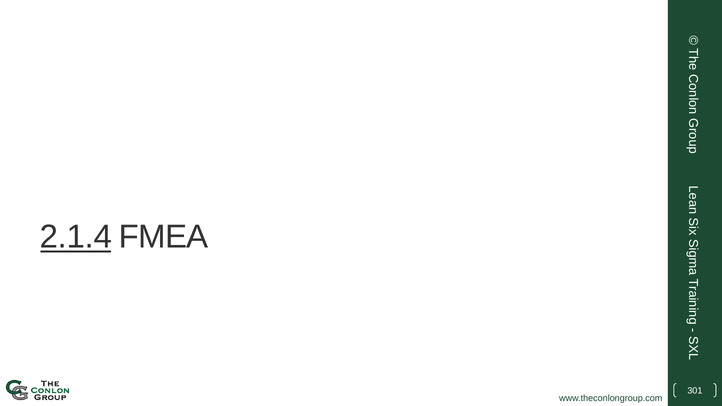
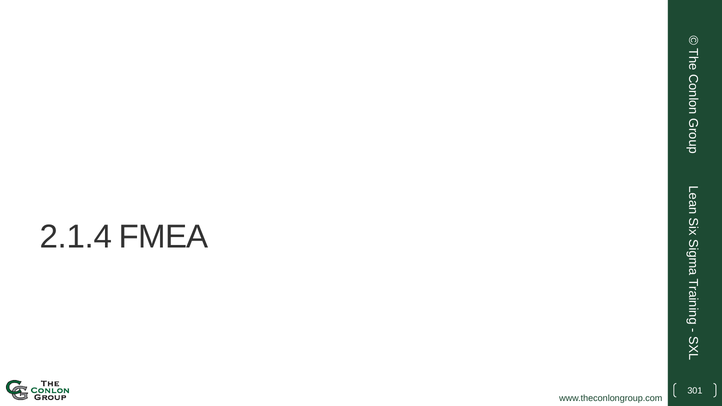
2.1.4 underline: present -> none (76, 237)
